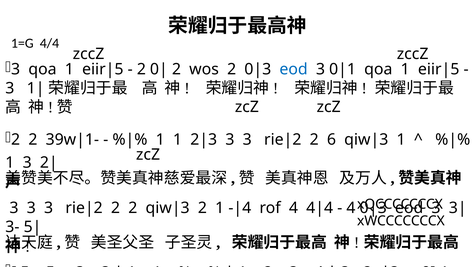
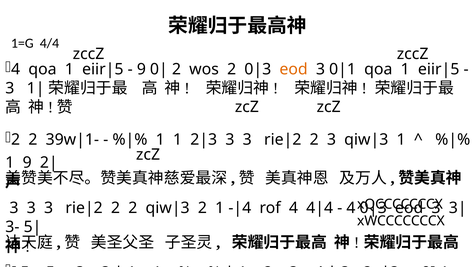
3: 3 -> 4 (16, 69)
2: 2 -> 9 (141, 69)
eod colour: blue -> orange (294, 69)
6: 6 -> 3 (331, 140)
1 3: 3 -> 9 (27, 163)
